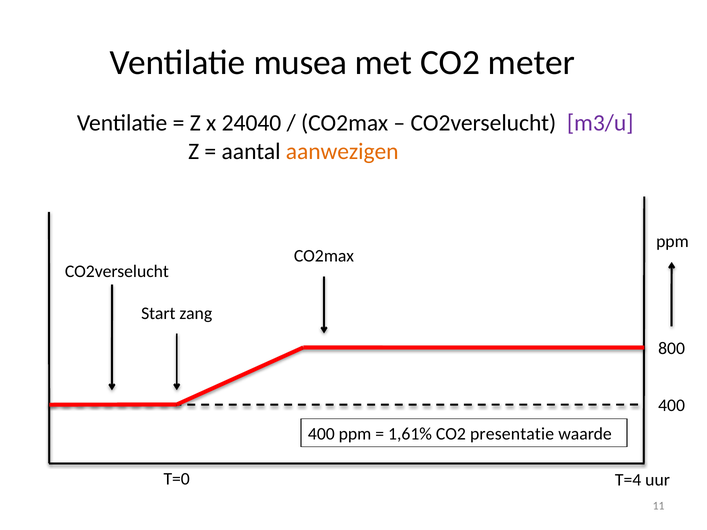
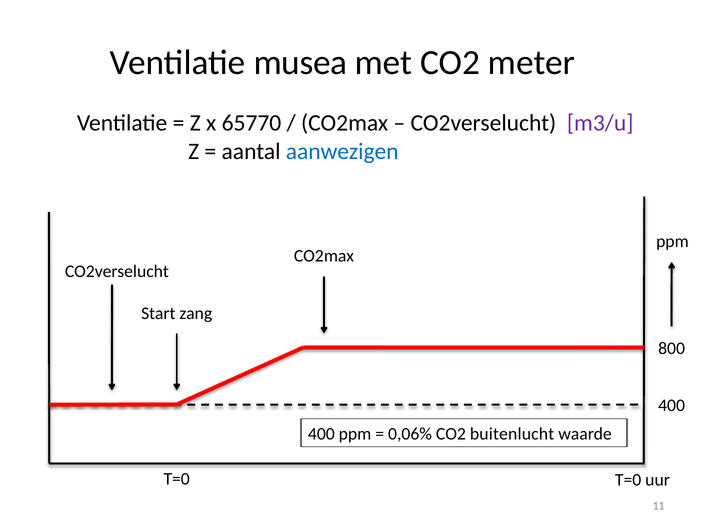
24040: 24040 -> 65770 (251, 123)
aanwezigen colour: orange -> blue (342, 151)
1,61%: 1,61% -> 0,06% (410, 434)
presentatie: presentatie -> buitenlucht (512, 434)
T=0 T=4: T=4 -> T=0 (628, 480)
